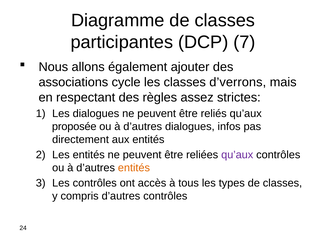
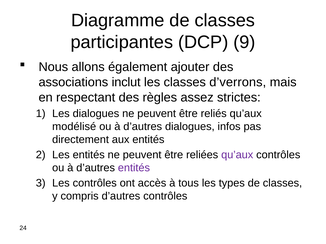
7: 7 -> 9 (244, 42)
cycle: cycle -> inclut (126, 82)
proposée: proposée -> modélisé (74, 127)
entités colour: orange -> purple (134, 168)
